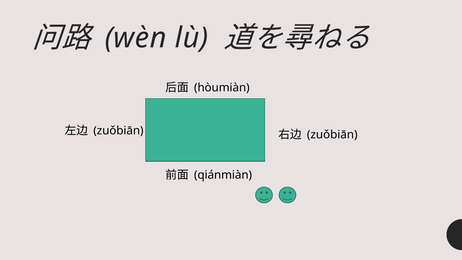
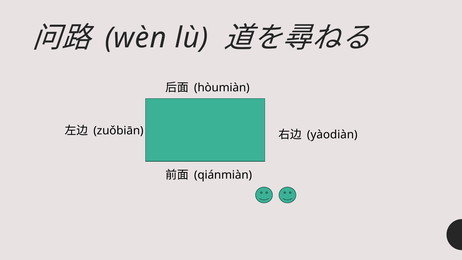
zuǒbiān: zuǒbiān -> yàodiàn (332, 135)
